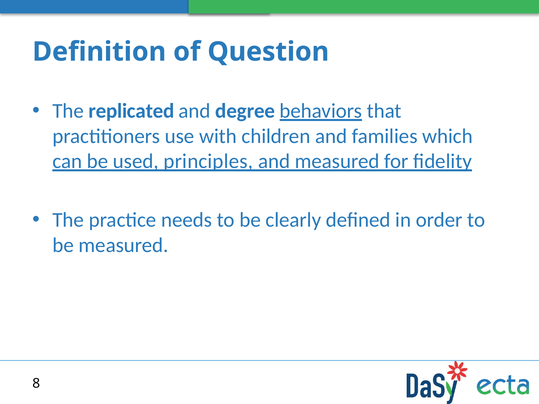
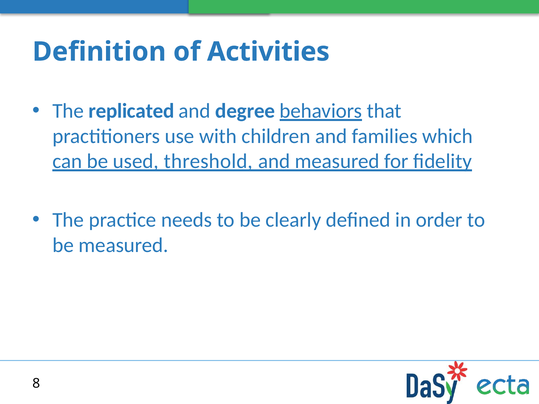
Question: Question -> Activities (268, 52)
principles: principles -> threshold (208, 161)
